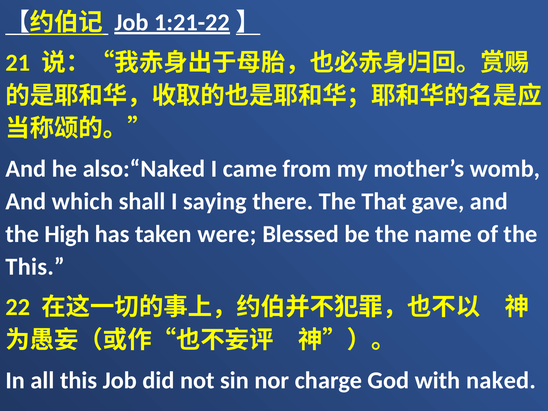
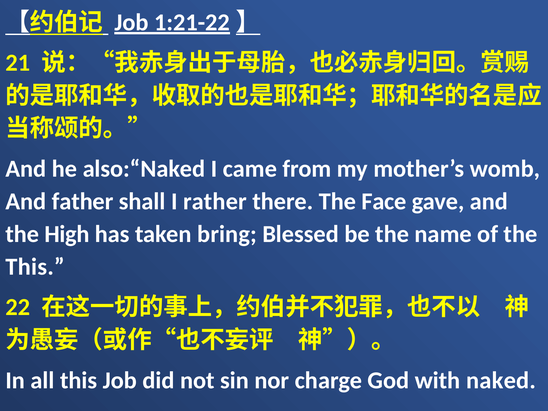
which: which -> father (83, 201)
saying: saying -> rather (215, 201)
That: That -> Face (384, 201)
were: were -> bring (227, 234)
